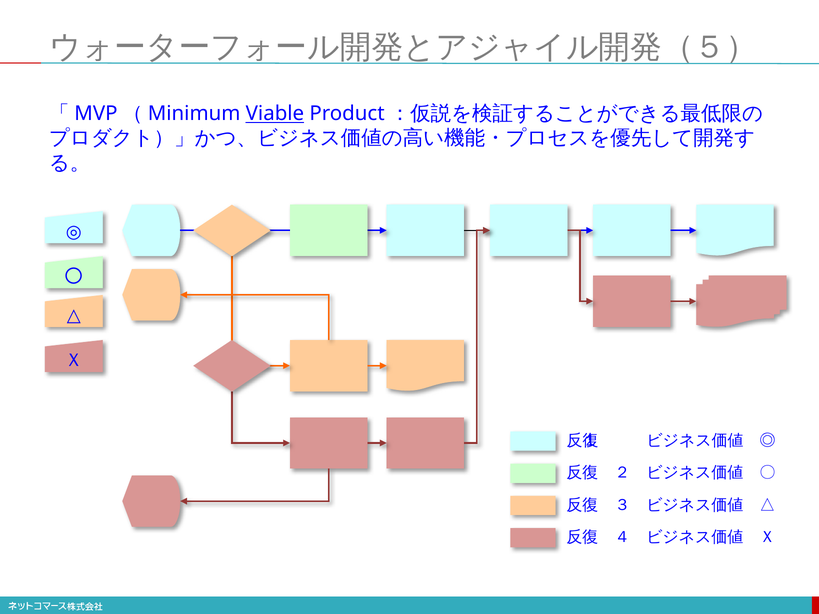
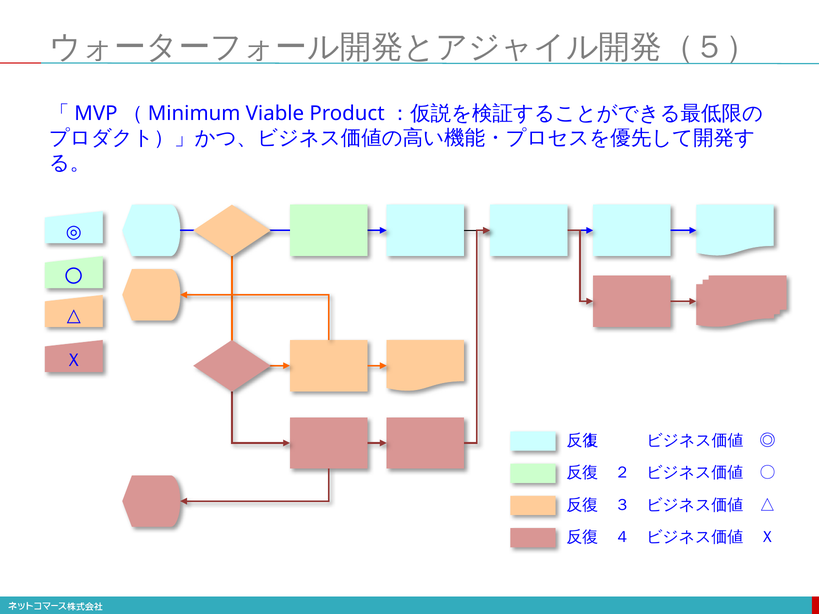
Viable underline: present -> none (275, 114)
